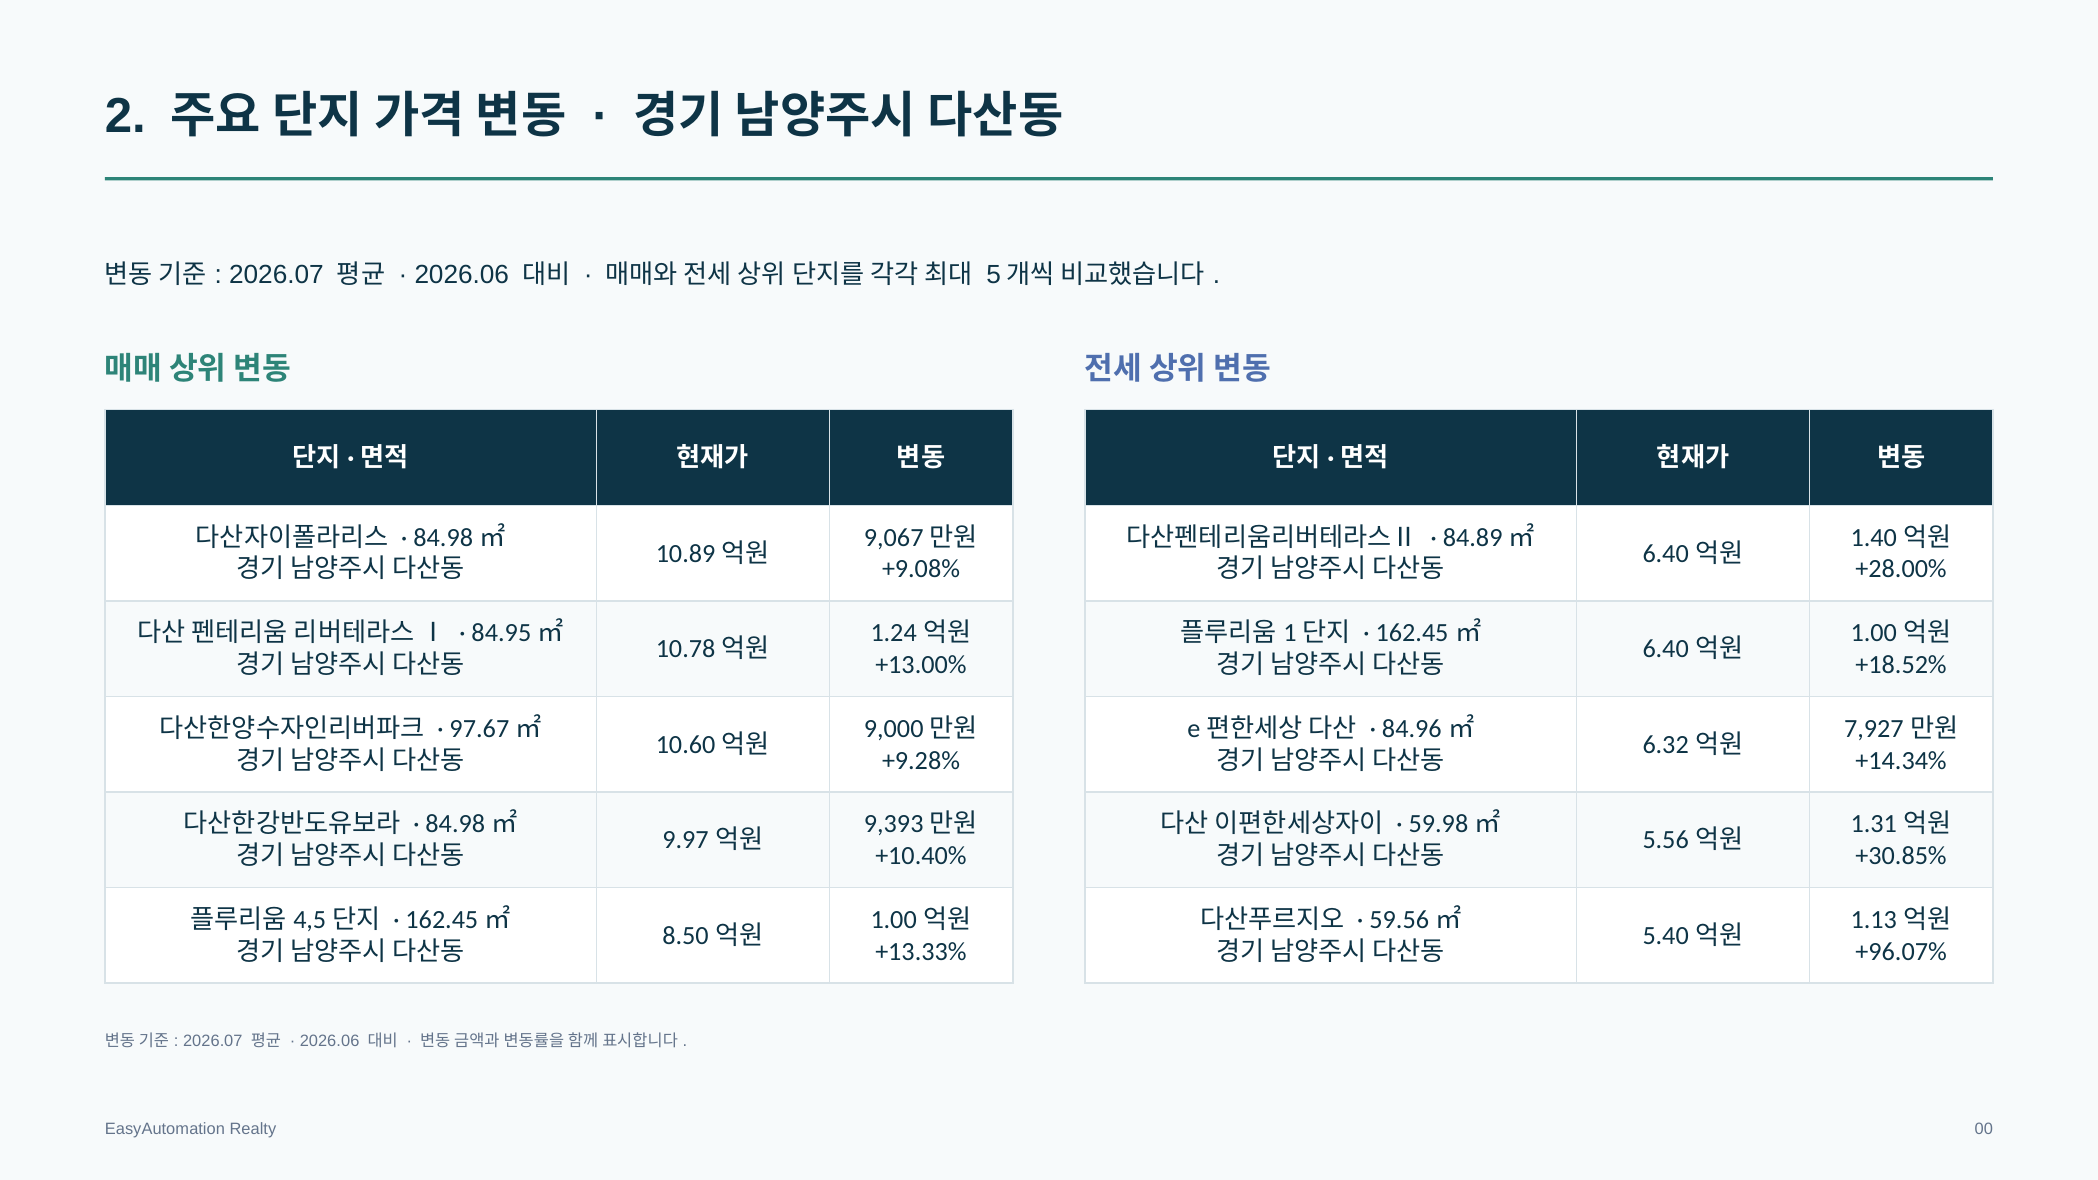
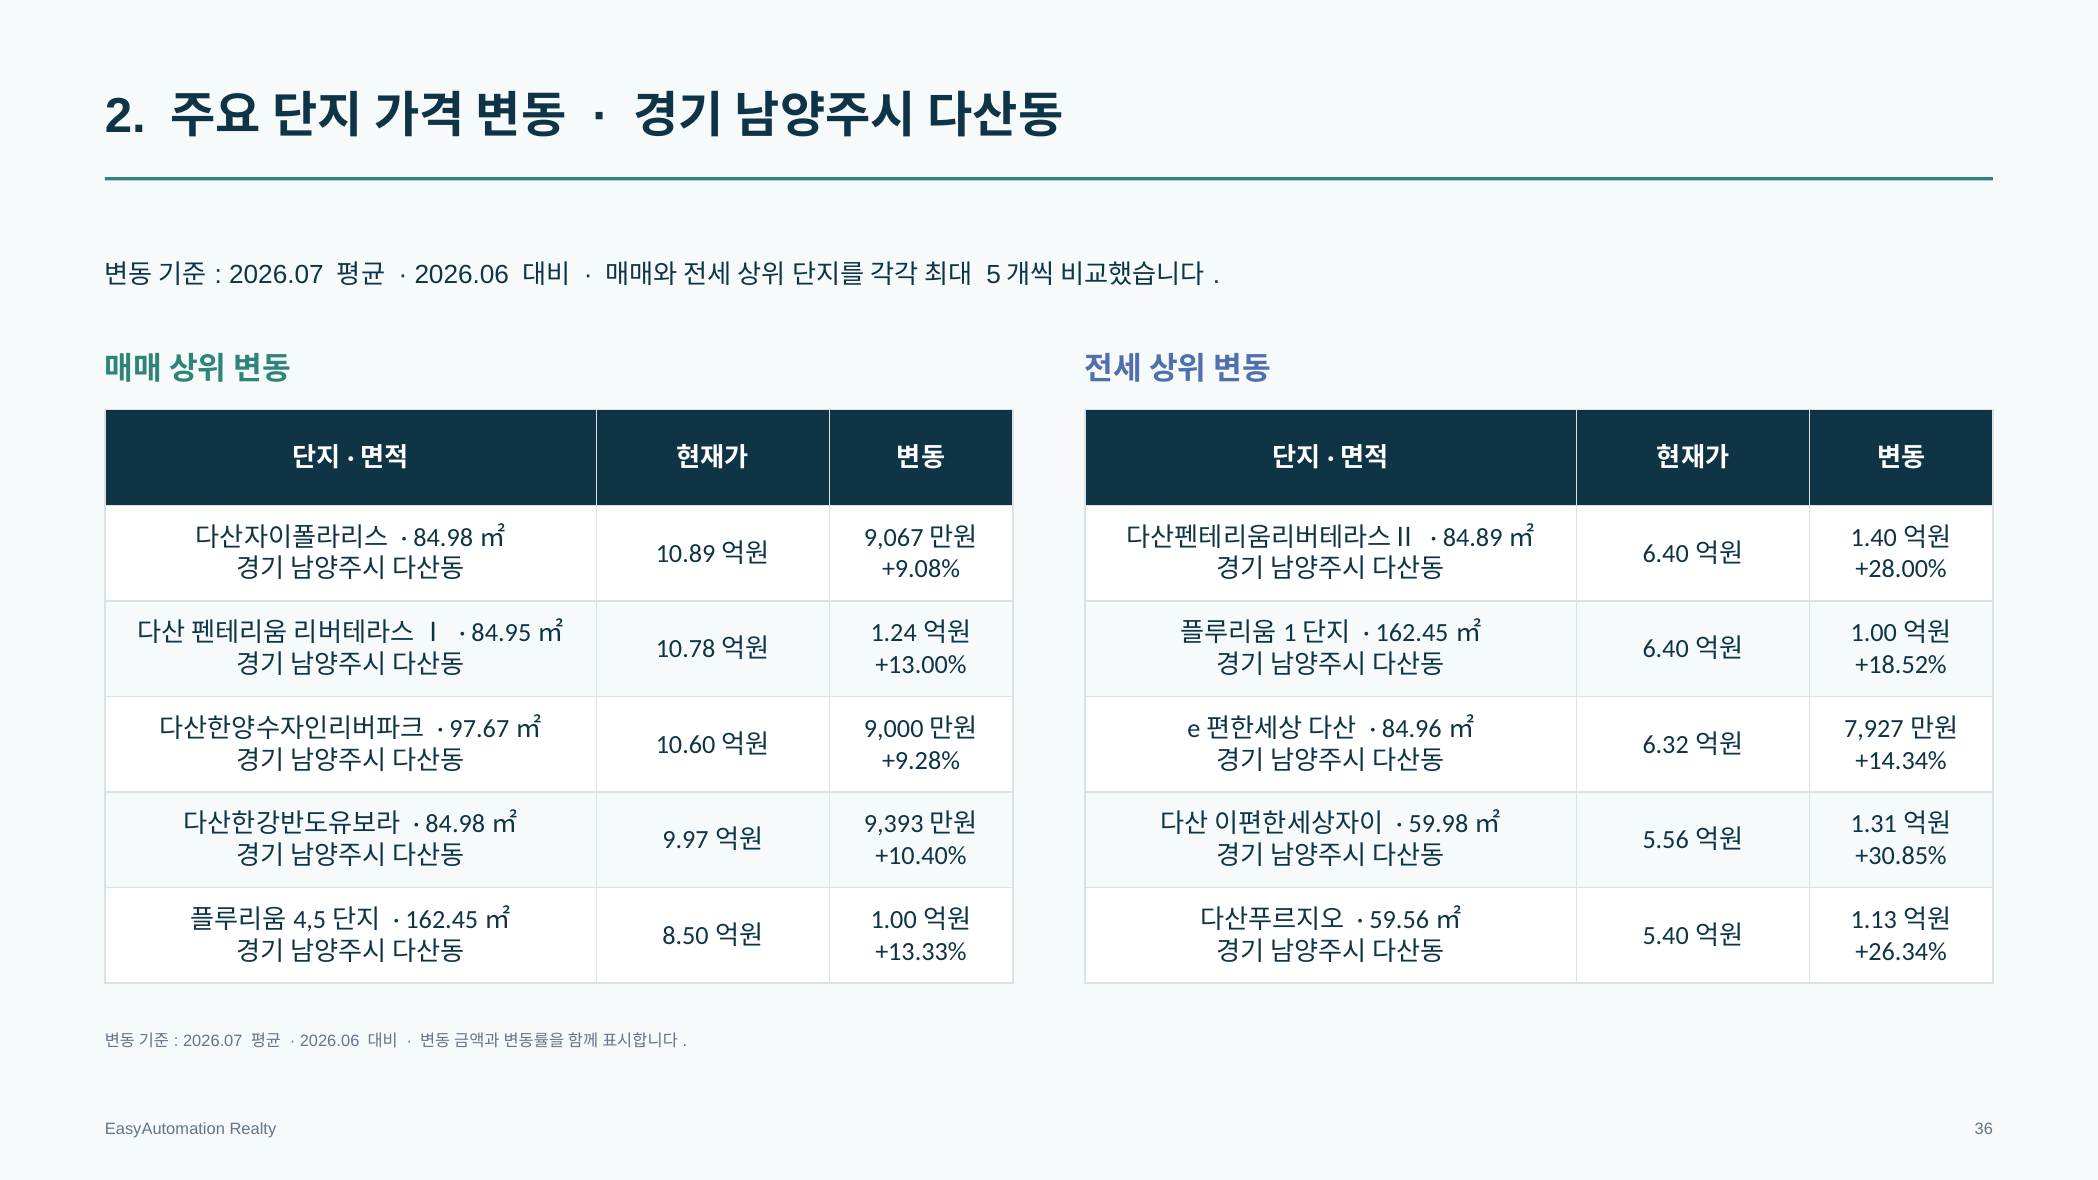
+96.07%: +96.07% -> +26.34% (1901, 952)
00: 00 -> 36 (1984, 1130)
